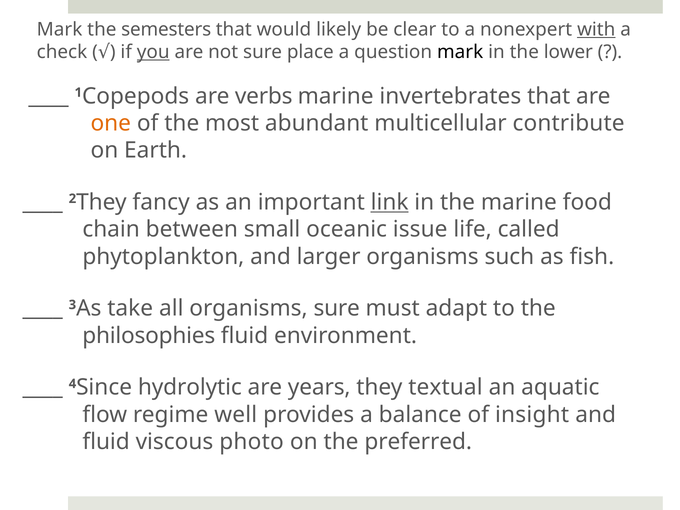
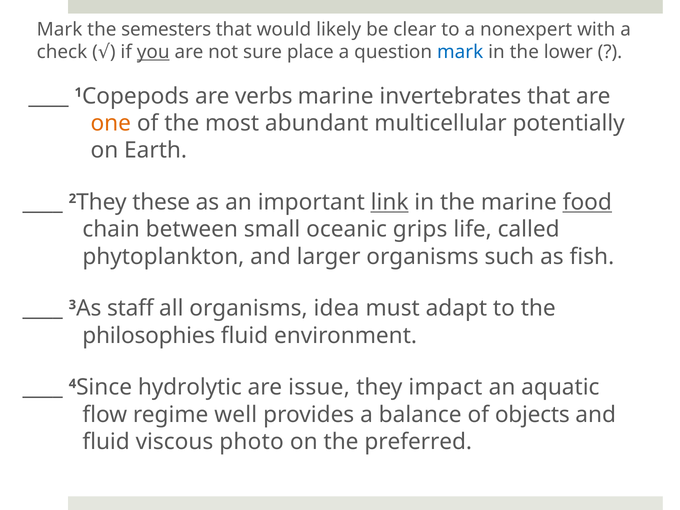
with underline: present -> none (596, 29)
mark colour: black -> blue (460, 52)
contribute: contribute -> potentially (569, 123)
fancy: fancy -> these (161, 202)
food underline: none -> present (587, 202)
issue: issue -> grips (420, 229)
take: take -> staff (130, 308)
organisms sure: sure -> idea (336, 308)
years: years -> issue (319, 387)
textual: textual -> impact (445, 387)
insight: insight -> objects (532, 415)
